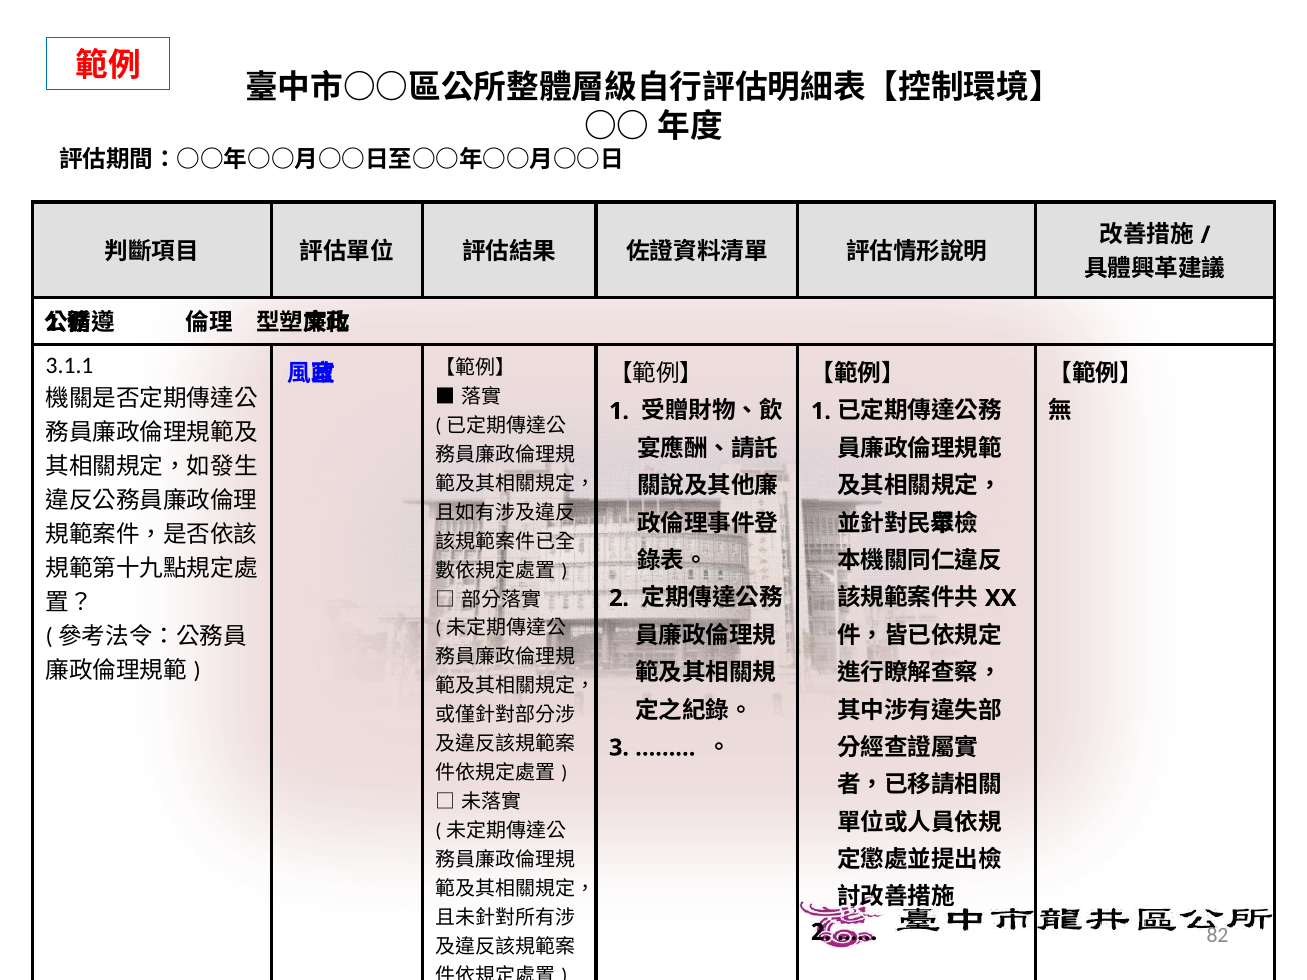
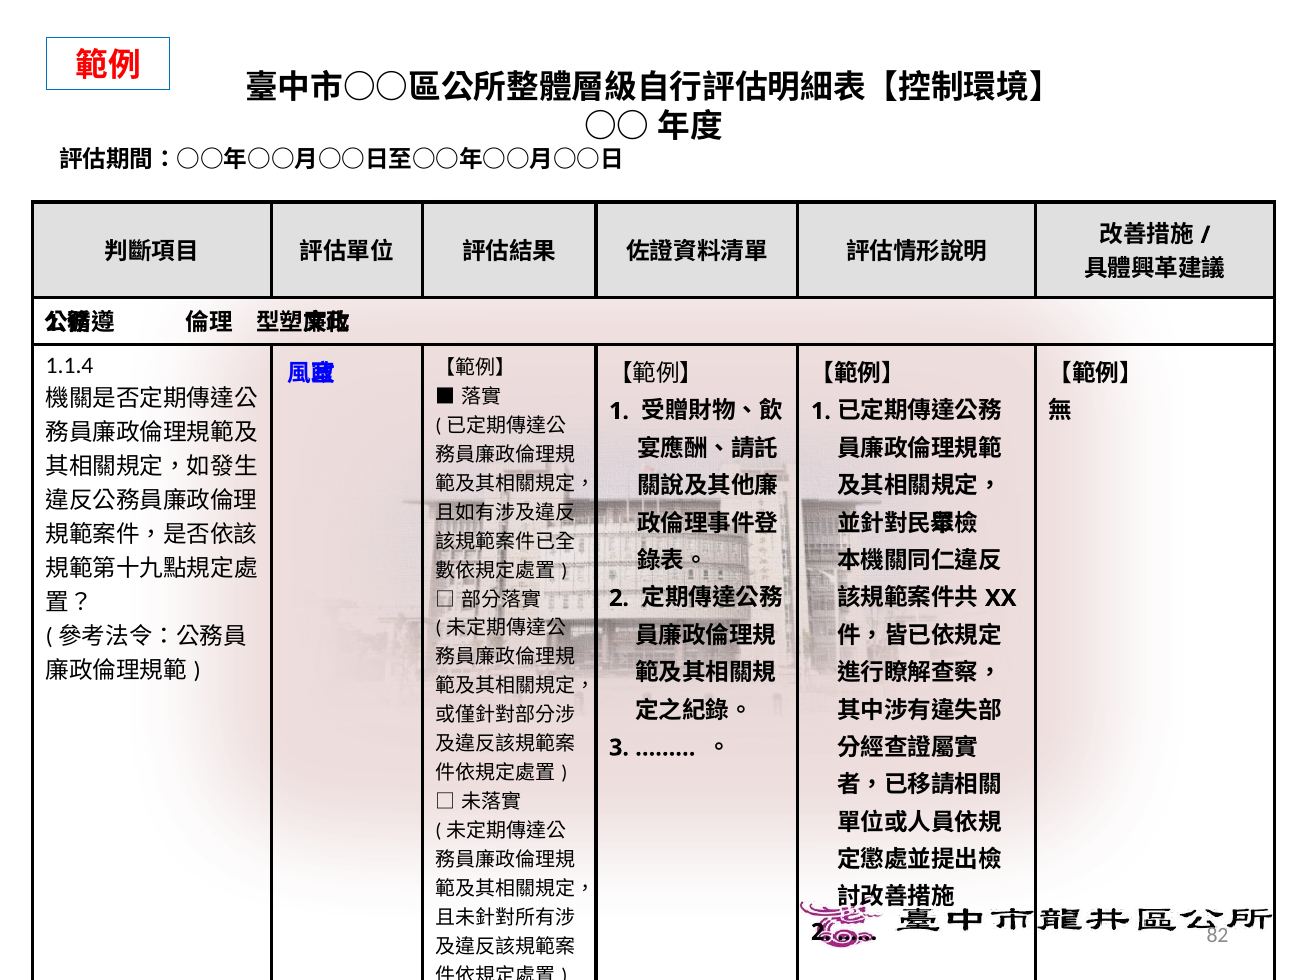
3.1.1: 3.1.1 -> 1.1.4 (70, 366)
